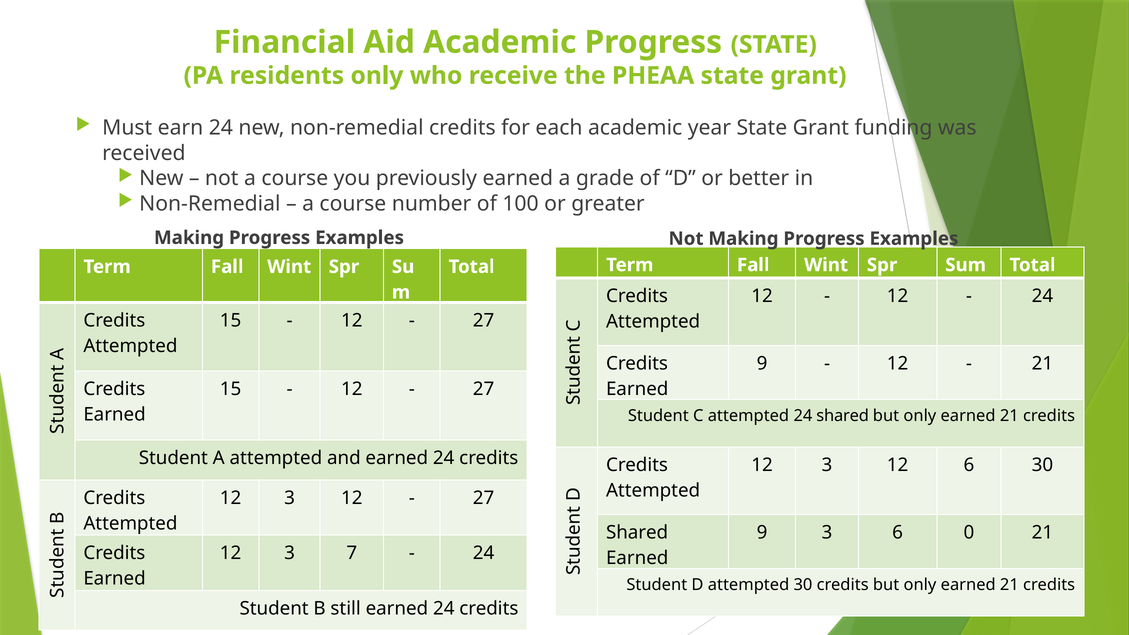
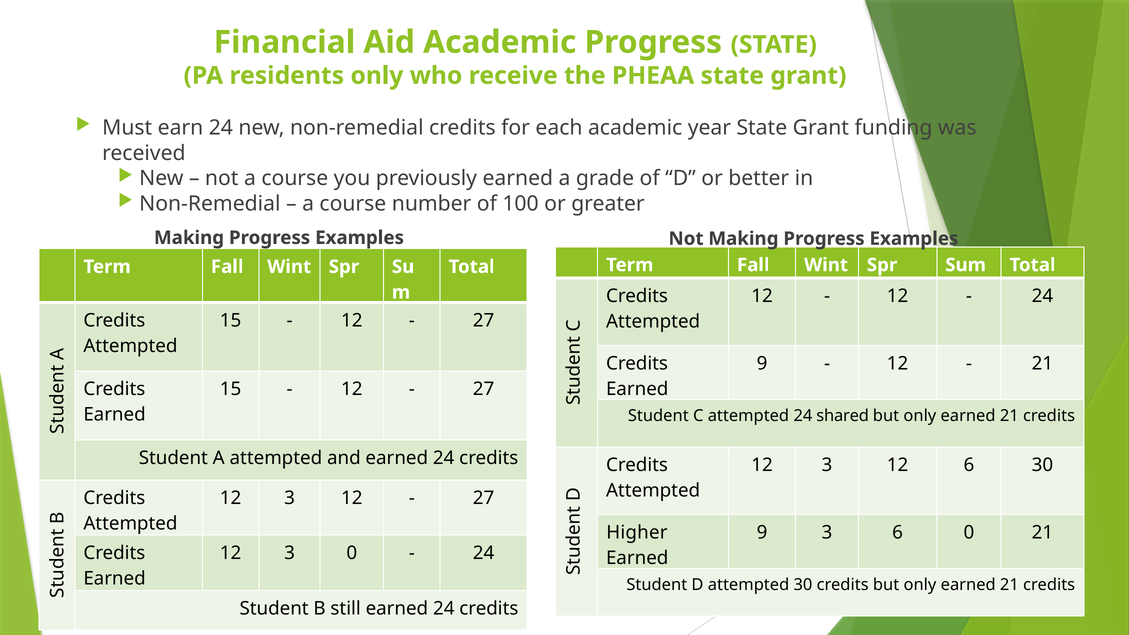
Shared: Shared -> Higher (637, 533)
3 7: 7 -> 0 (352, 553)
